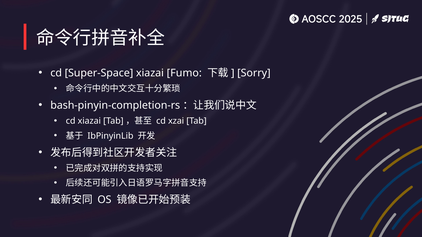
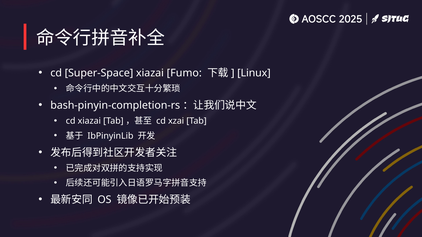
Sorry: Sorry -> Linux (254, 73)
